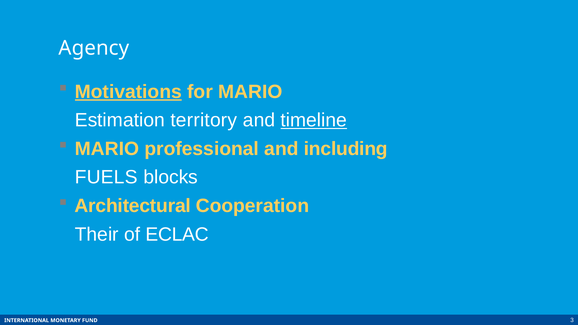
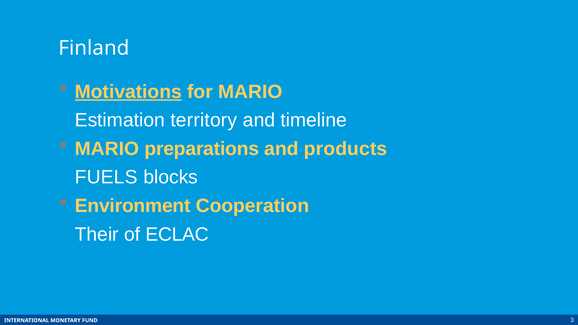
Agency: Agency -> Finland (94, 48)
timeline underline: present -> none (314, 120)
professional: professional -> preparations (202, 149)
including: including -> products (346, 149)
Architectural: Architectural -> Environment (133, 206)
